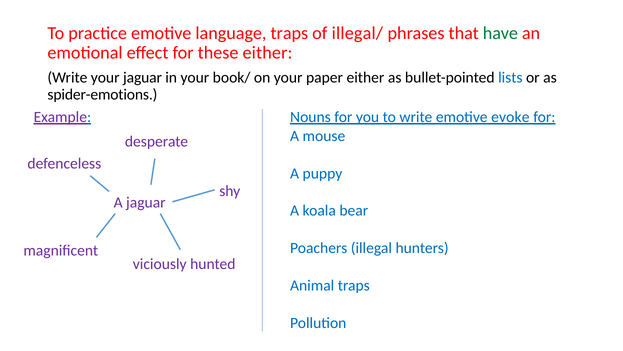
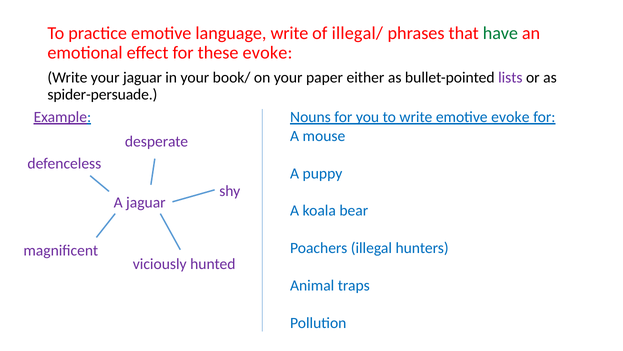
language traps: traps -> write (289, 33)
these either: either -> evoke (268, 53)
lists colour: blue -> purple (510, 78)
spider-emotions: spider-emotions -> spider-persuade (102, 94)
